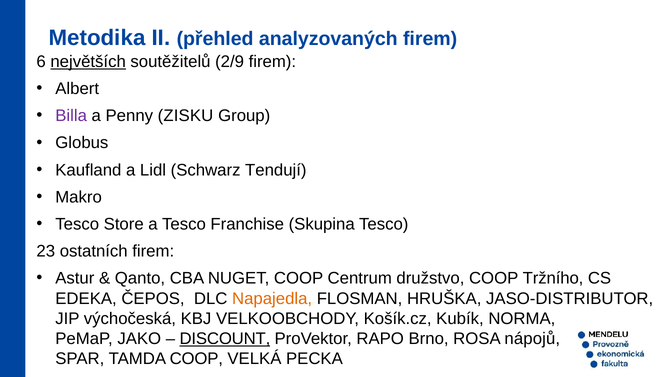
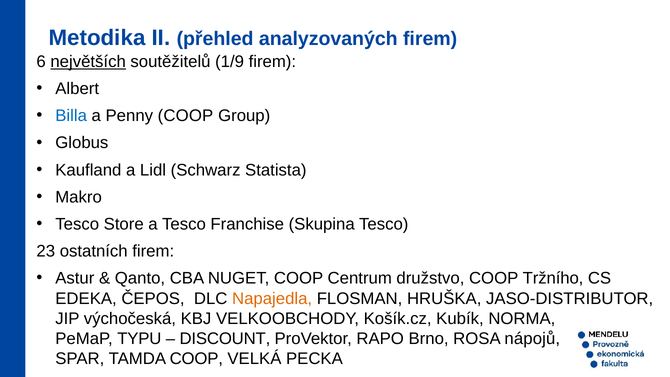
2/9: 2/9 -> 1/9 (230, 62)
Billa colour: purple -> blue (71, 116)
Penny ZISKU: ZISKU -> COOP (186, 116)
Tendují: Tendují -> Statista (276, 170)
JAKO: JAKO -> TYPU (139, 339)
DISCOUNT underline: present -> none (225, 339)
